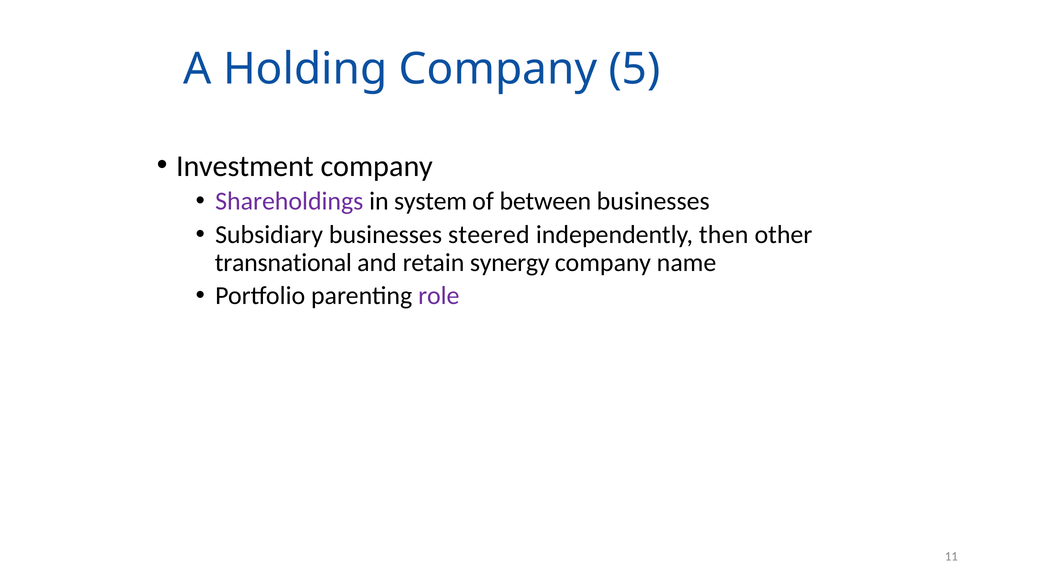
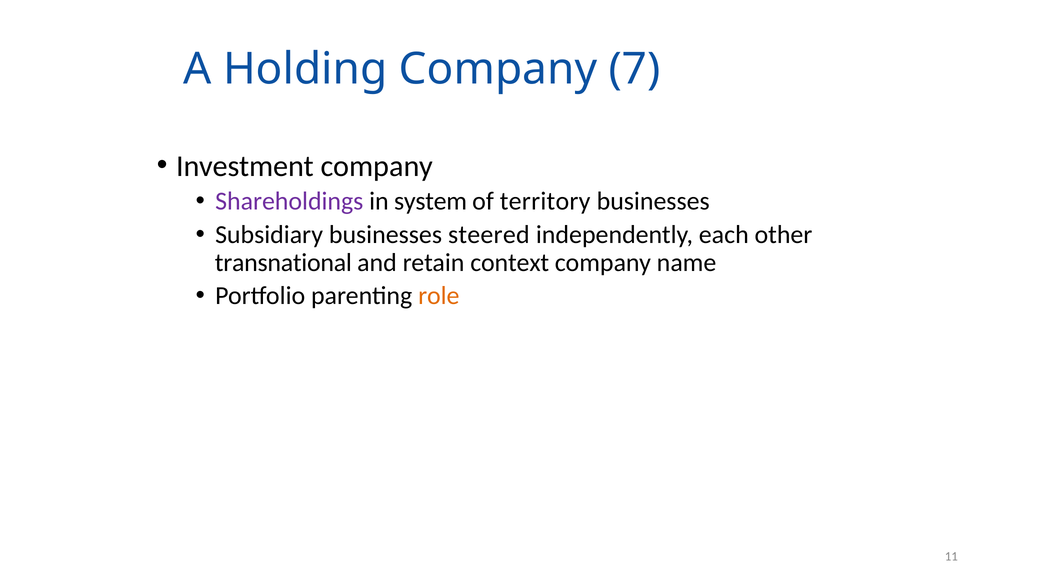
5: 5 -> 7 (635, 69)
between: between -> territory (545, 201)
then: then -> each (724, 235)
synergy: synergy -> context (510, 263)
role colour: purple -> orange (439, 296)
